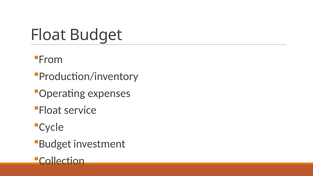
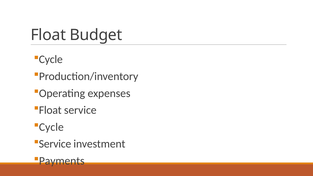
From: From -> Cycle (51, 60)
Budget: Budget -> Service (55, 144)
Collection: Collection -> Payments (62, 161)
